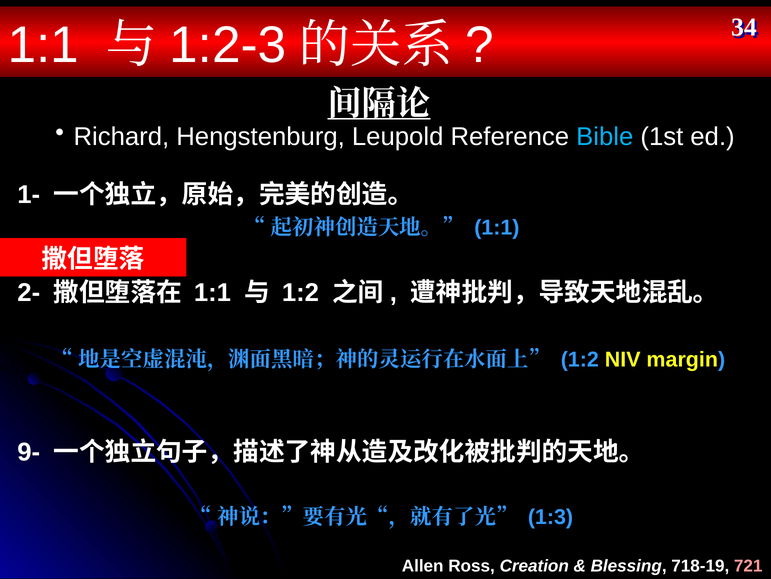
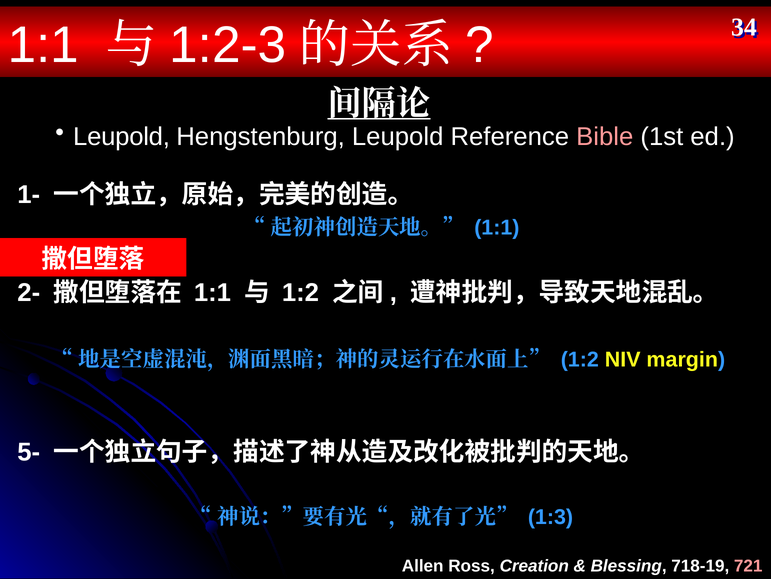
Richard: Richard -> Leupold (122, 137)
Bible colour: light blue -> pink (605, 137)
9-: 9- -> 5- (29, 451)
